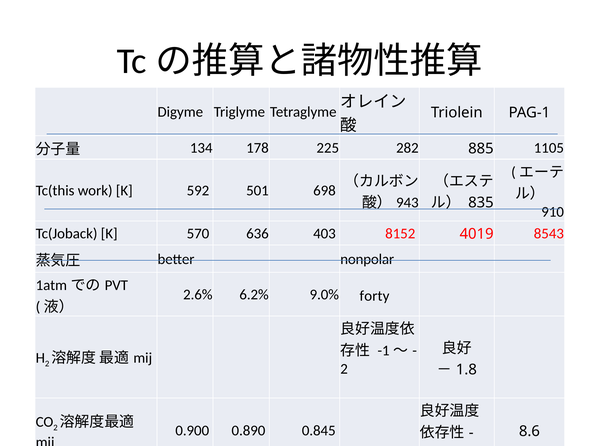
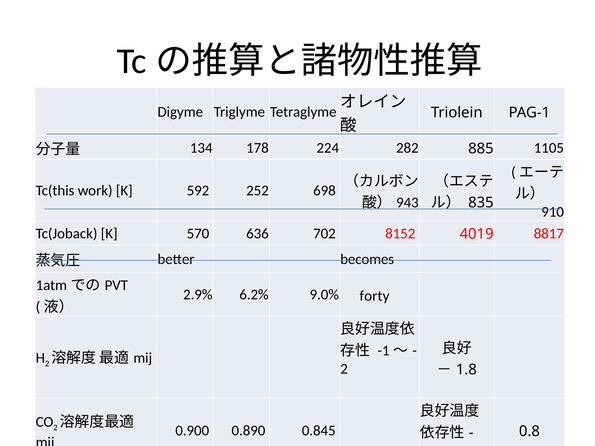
225: 225 -> 224 (328, 148)
501: 501 -> 252 (257, 191)
403: 403 -> 702 (324, 234)
8543: 8543 -> 8817 (549, 234)
nonpolar: nonpolar -> becomes (367, 259)
2.6%: 2.6% -> 2.9% (198, 295)
8.6: 8.6 -> 0.8 (529, 431)
